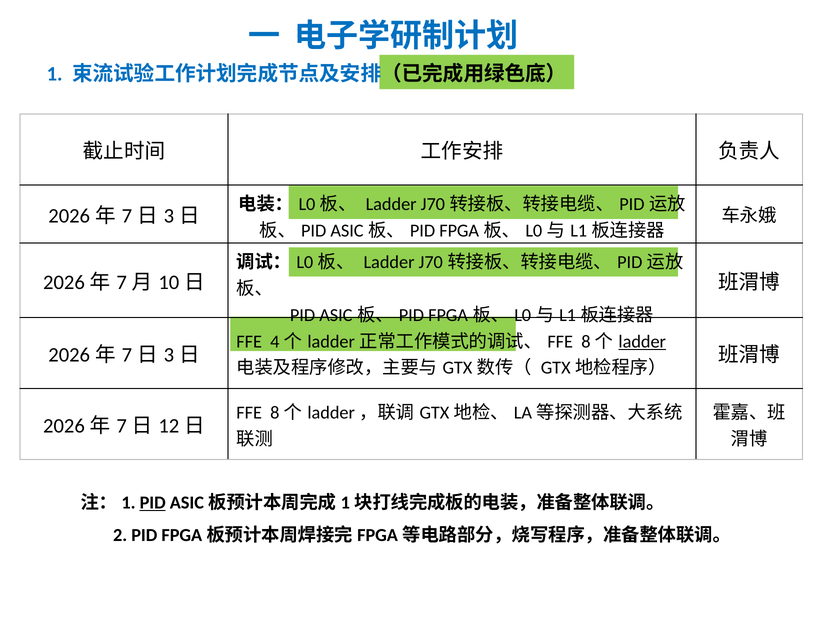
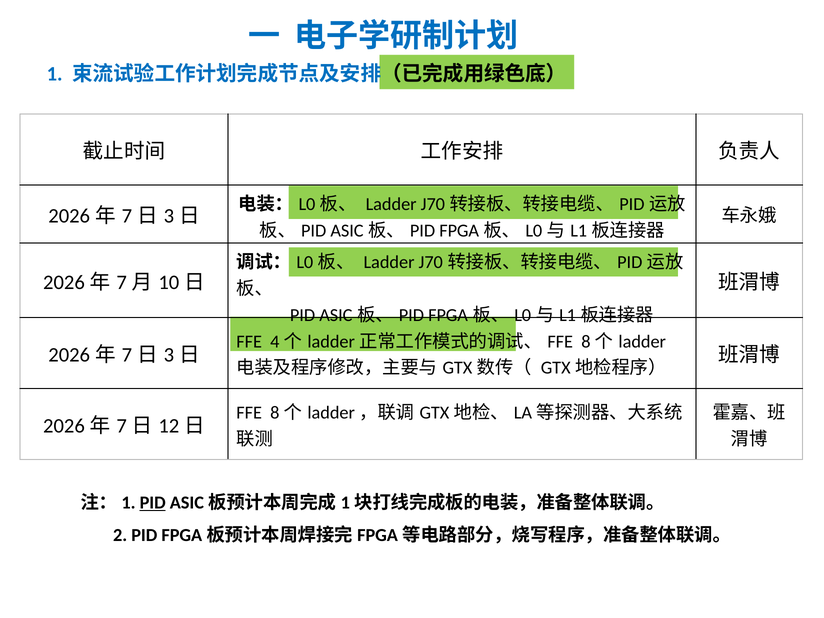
ladder underline: present -> none (642, 342)
